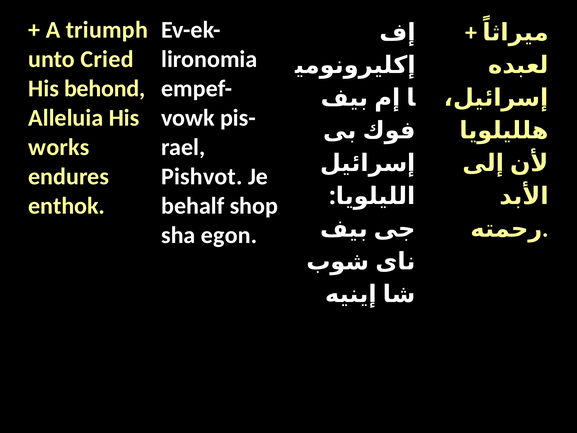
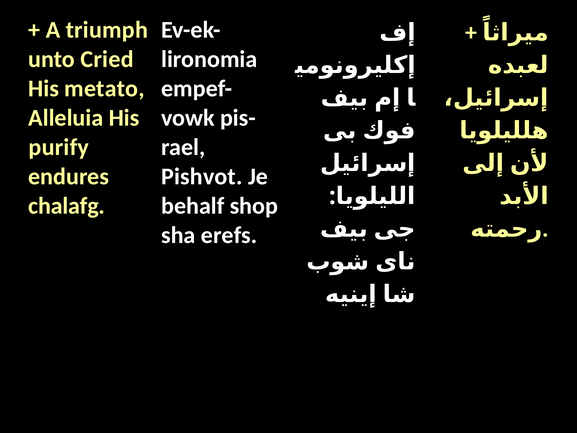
behond: behond -> metato (104, 88)
works: works -> purify (59, 147)
enthok: enthok -> chalafg (67, 206)
egon: egon -> erefs (229, 235)
